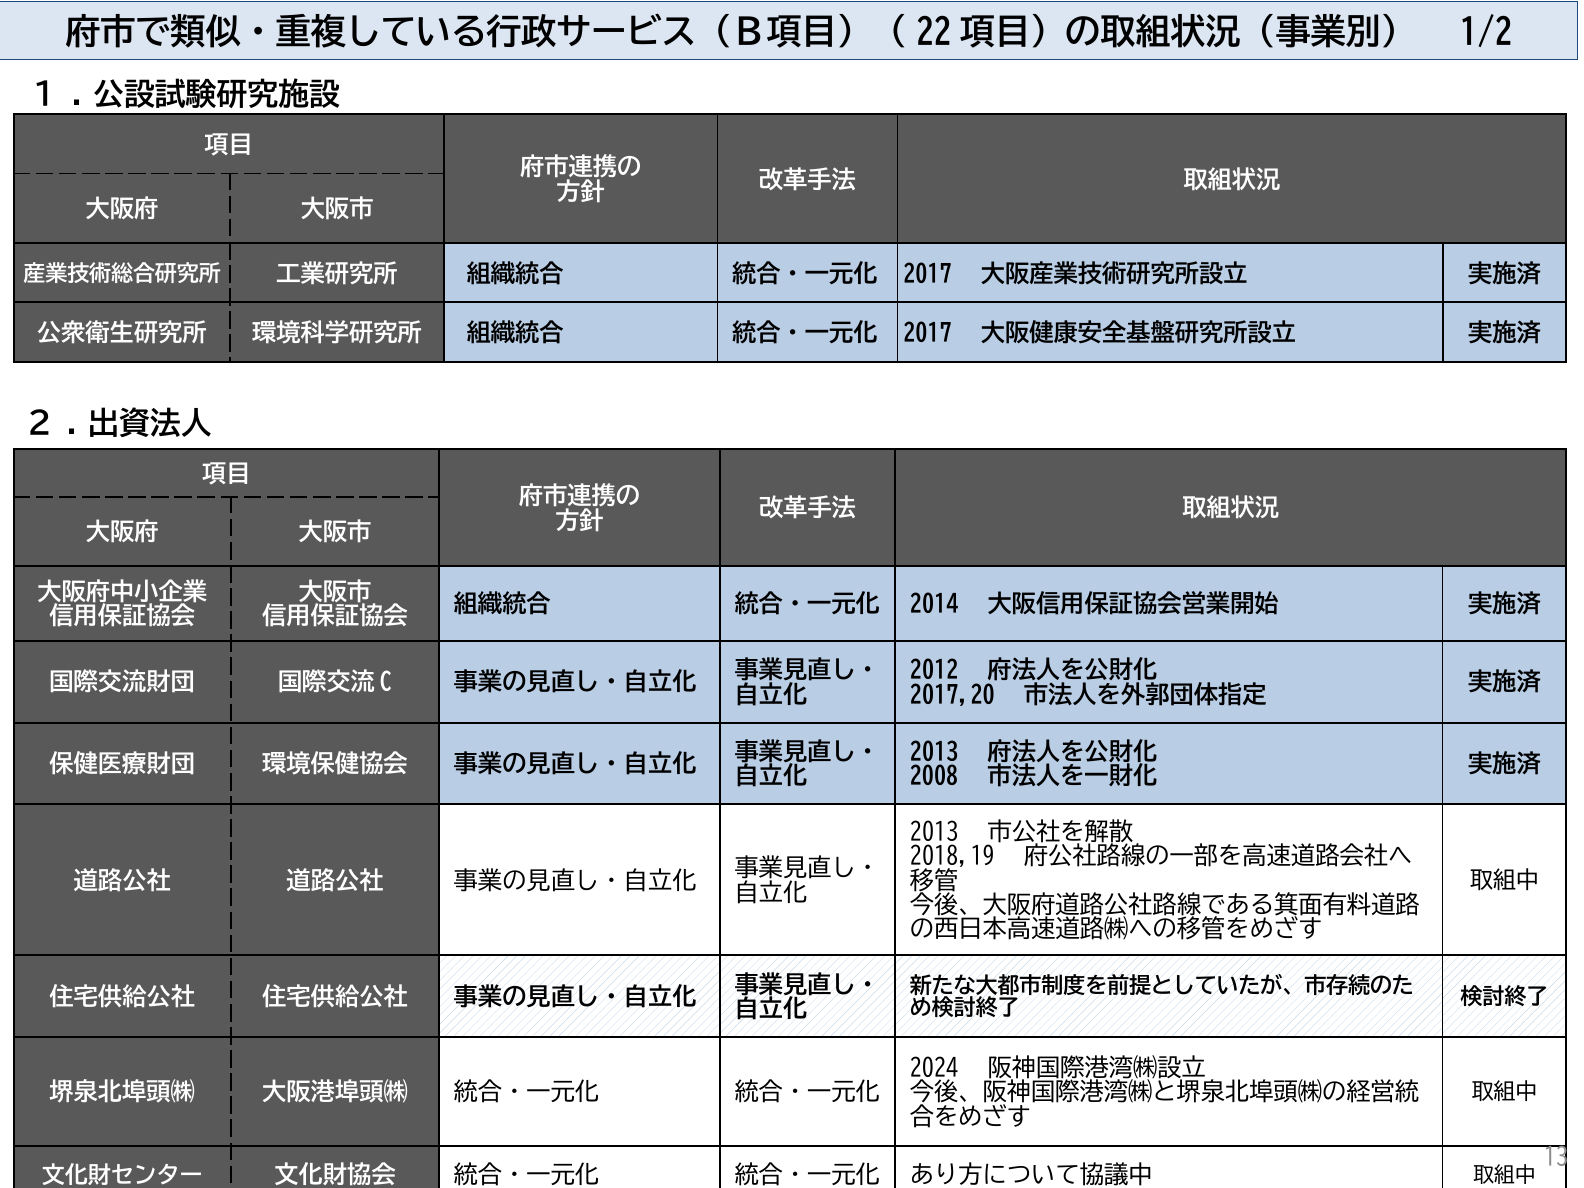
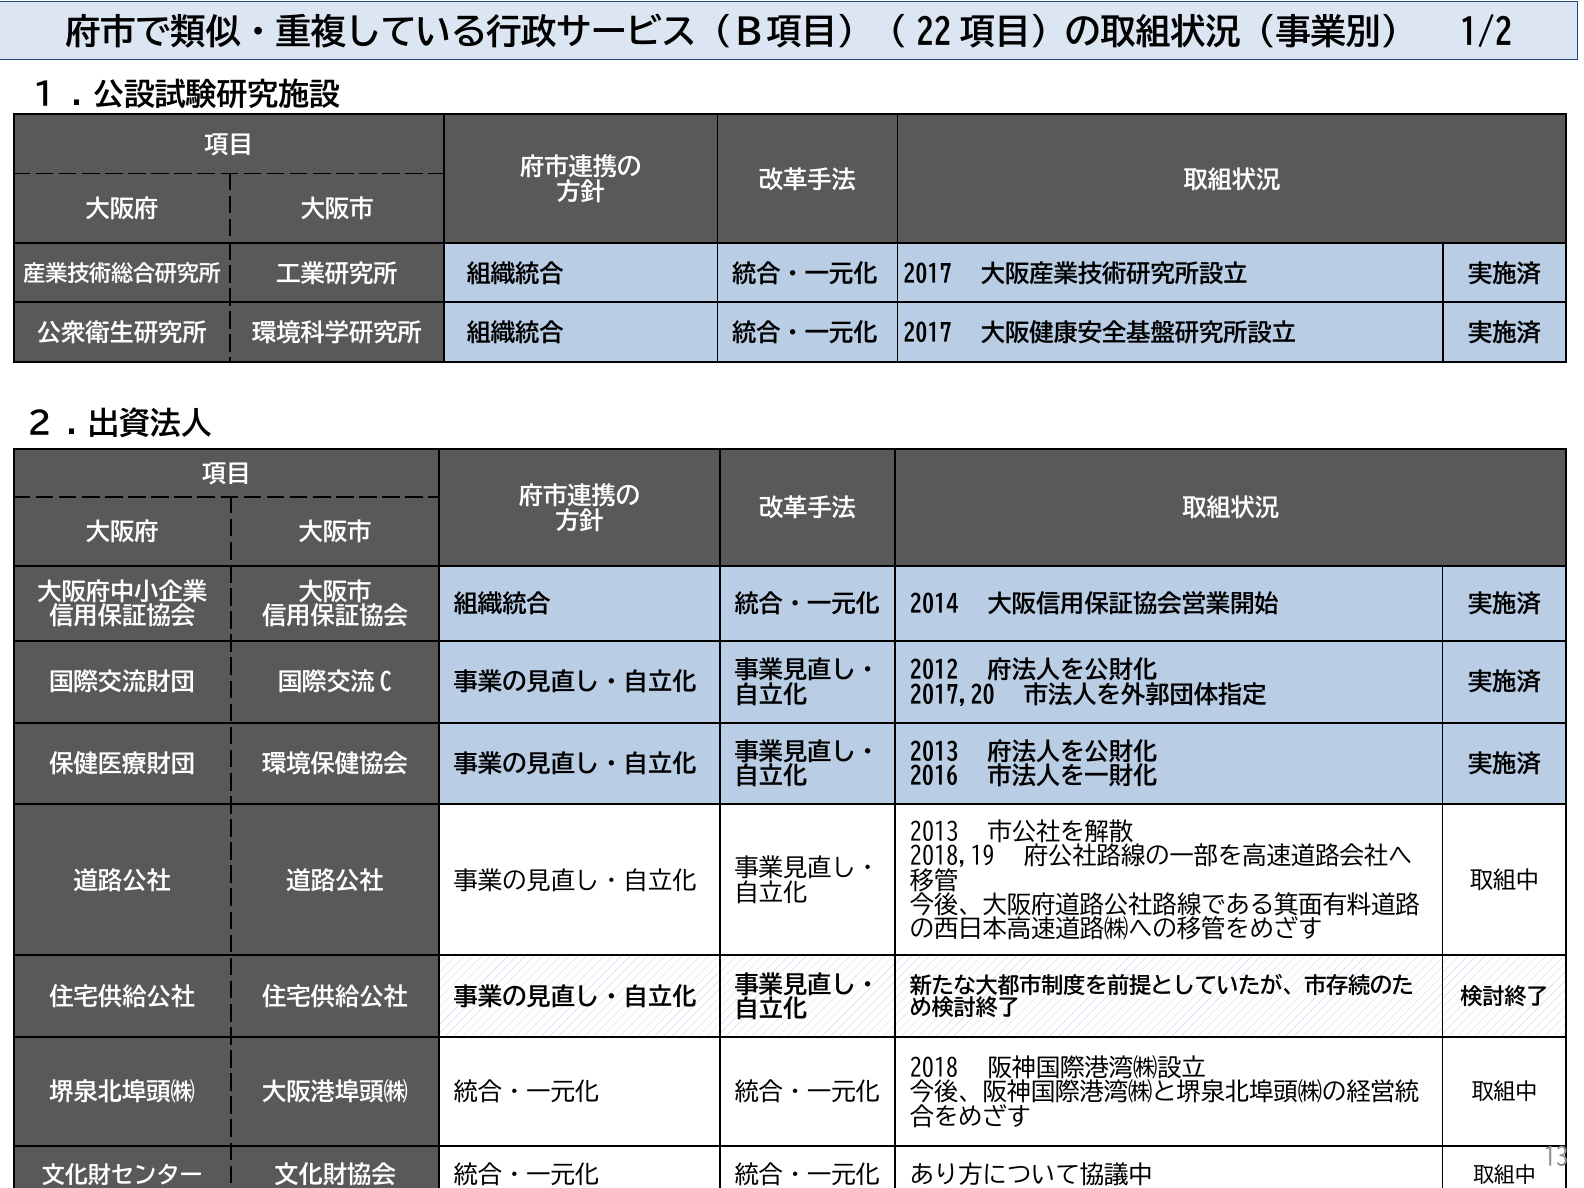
2008: 2008 -> 2016 (934, 777)
2024: 2024 -> 2018 (934, 1069)
